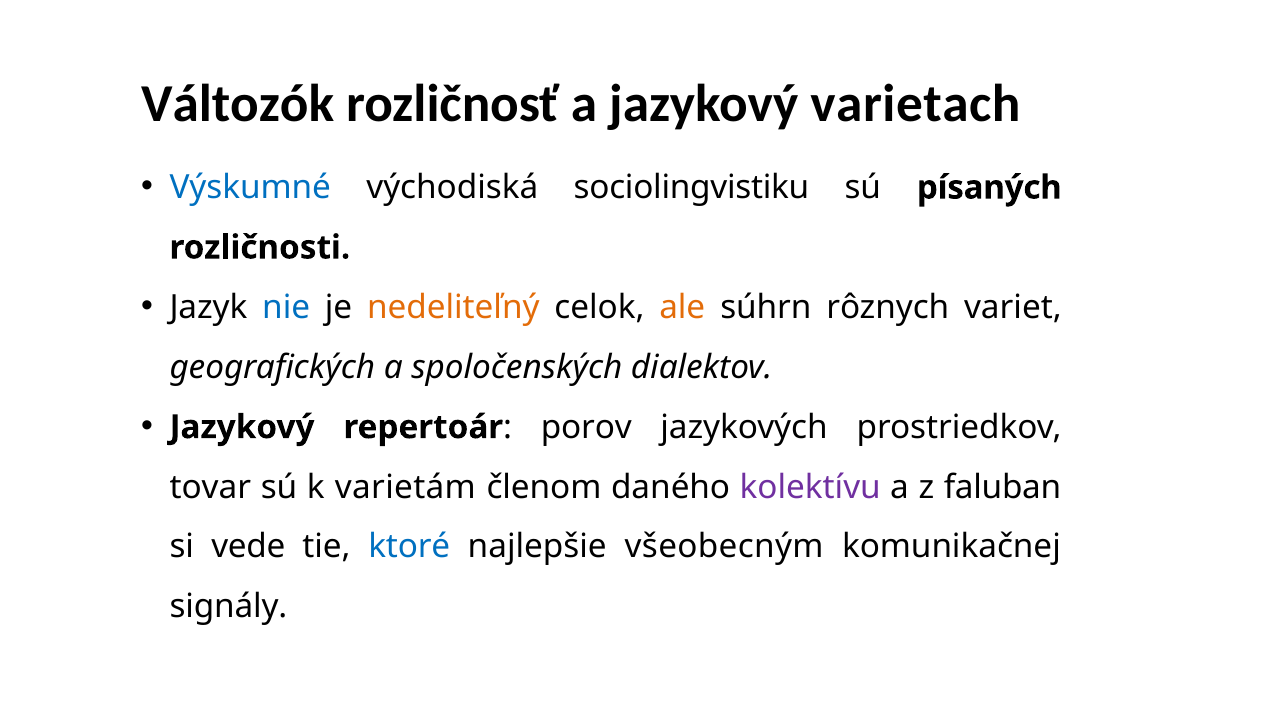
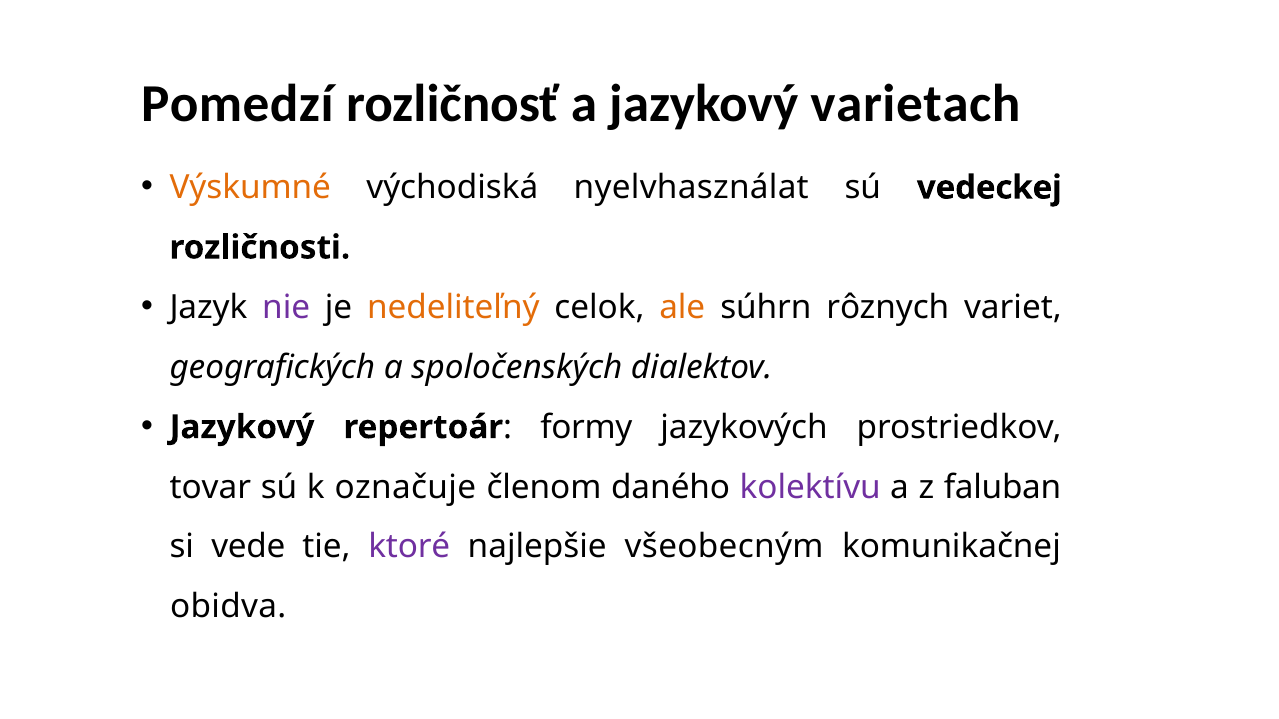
Változók: Változók -> Pomedzí (237, 103)
Výskumné colour: blue -> orange (250, 188)
sociolingvistiku: sociolingvistiku -> nyelvhasználat (691, 188)
písaných: písaných -> vedeckej (989, 188)
nie colour: blue -> purple (286, 308)
porov: porov -> formy (586, 427)
varietám: varietám -> označuje (405, 487)
ktoré colour: blue -> purple (409, 547)
signály: signály -> obidva (228, 607)
